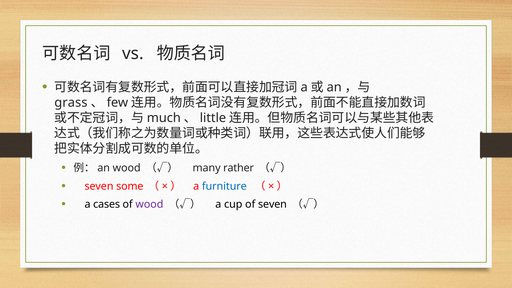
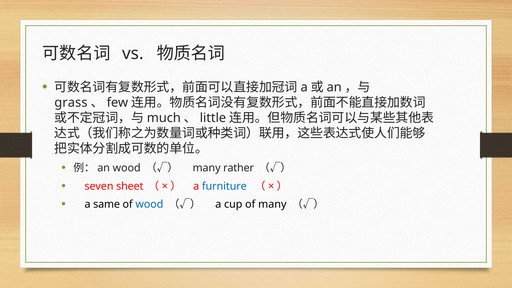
some: some -> sheet (130, 186)
cases: cases -> same (107, 204)
wood colour: purple -> blue (149, 204)
of seven: seven -> many (272, 204)
